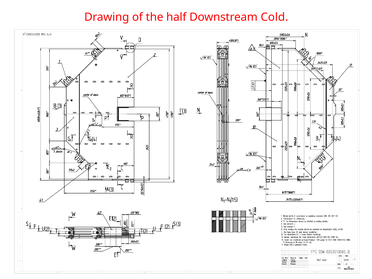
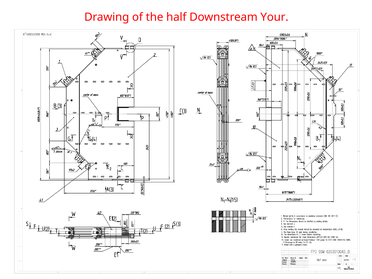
Cold: Cold -> Your (274, 17)
